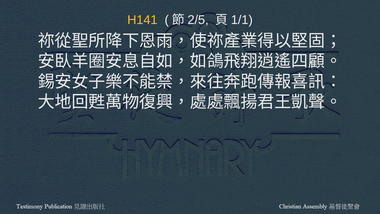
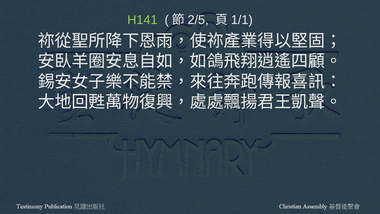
H141 colour: yellow -> light green (142, 20)
